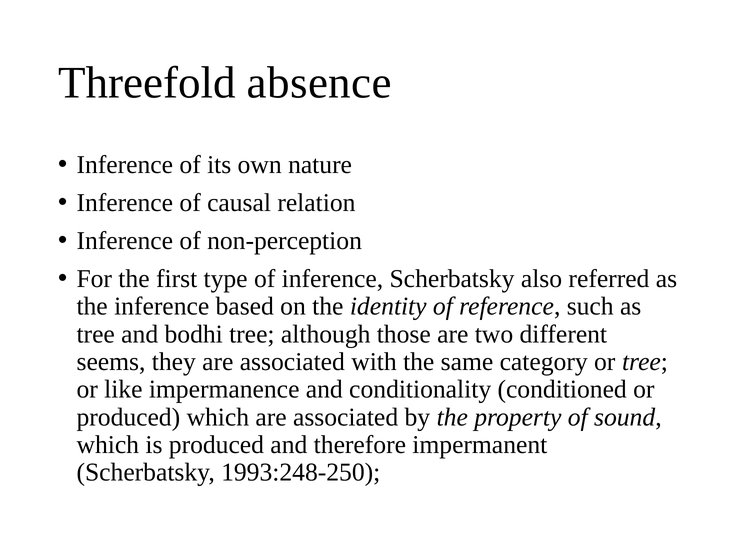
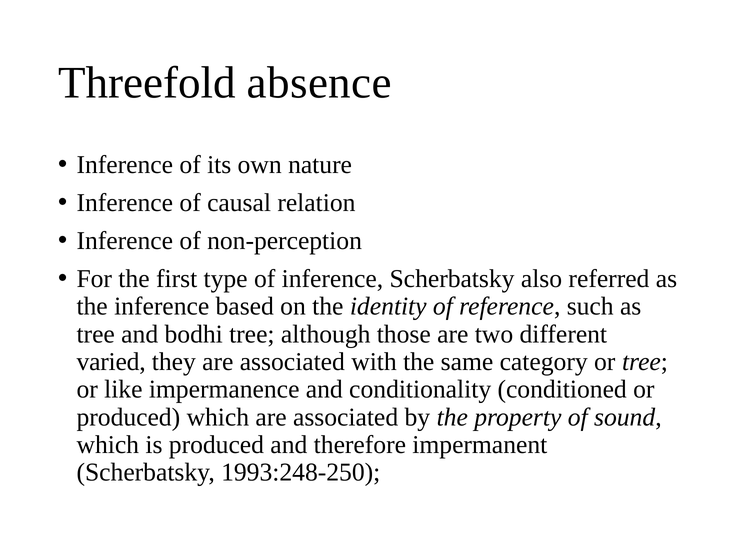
seems: seems -> varied (111, 361)
